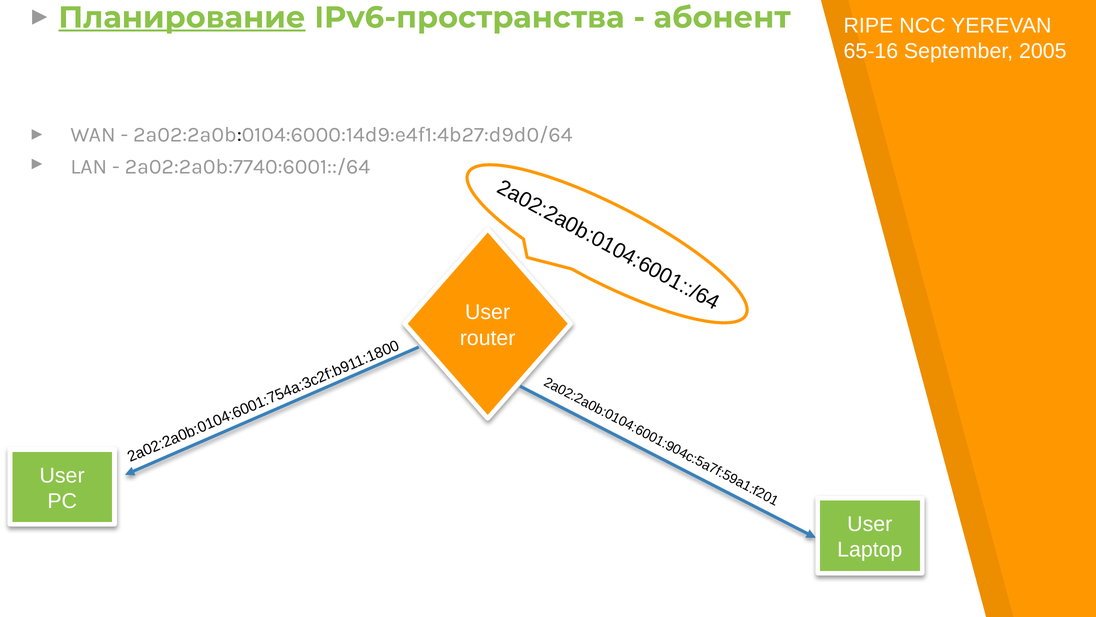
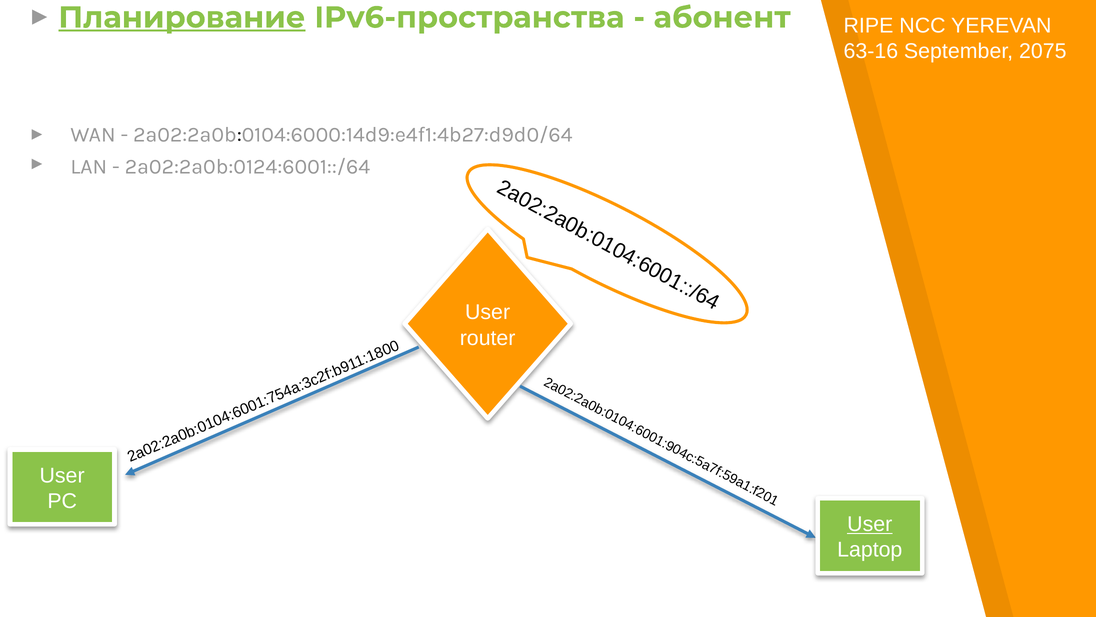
65-16: 65-16 -> 63-16 (871, 51)
2005: 2005 -> 2075 (1043, 51)
2a02:2a0b:7740:6001::/64: 2a02:2a0b:7740:6001::/64 -> 2a02:2a0b:0124:6001::/64 (248, 166)
User underline: none -> present (870, 524)
